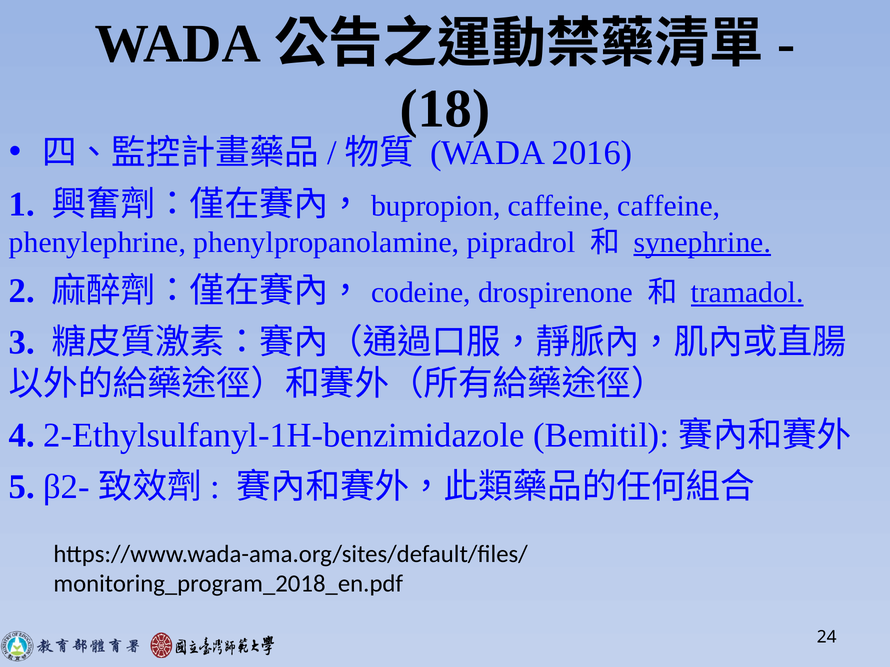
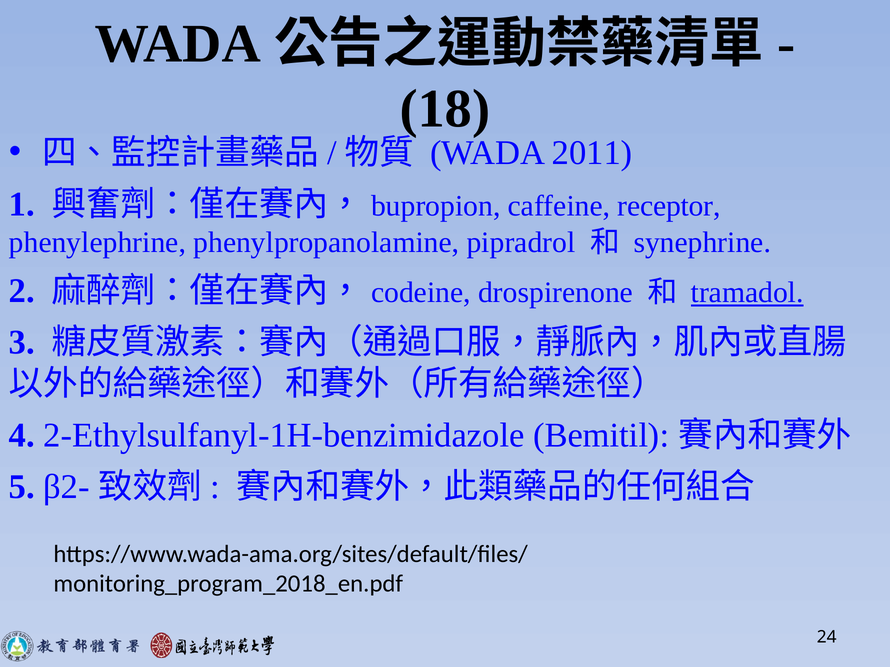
2016: 2016 -> 2011 (592, 153)
caffeine caffeine: caffeine -> receptor (669, 206)
synephrine underline: present -> none (702, 242)
